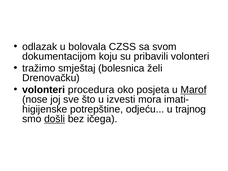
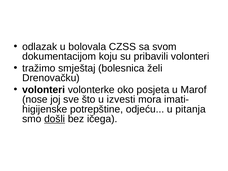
procedura: procedura -> volonterke (91, 90)
Marof underline: present -> none (194, 90)
trajnog: trajnog -> pitanja (191, 109)
